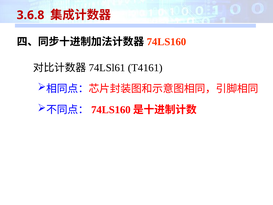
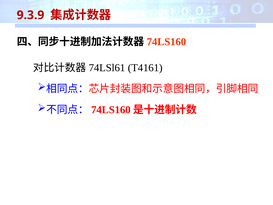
3.6.8: 3.6.8 -> 9.3.9 (30, 15)
